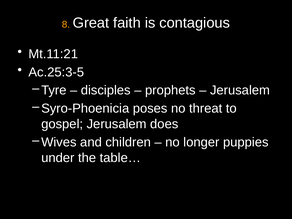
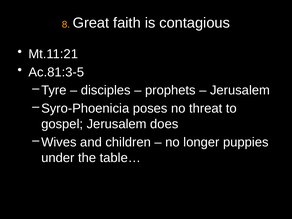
Ac.25:3-5: Ac.25:3-5 -> Ac.81:3-5 (56, 72)
